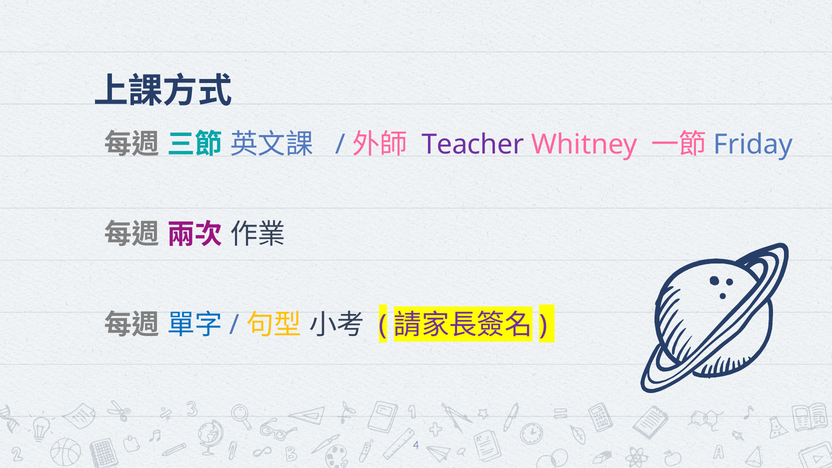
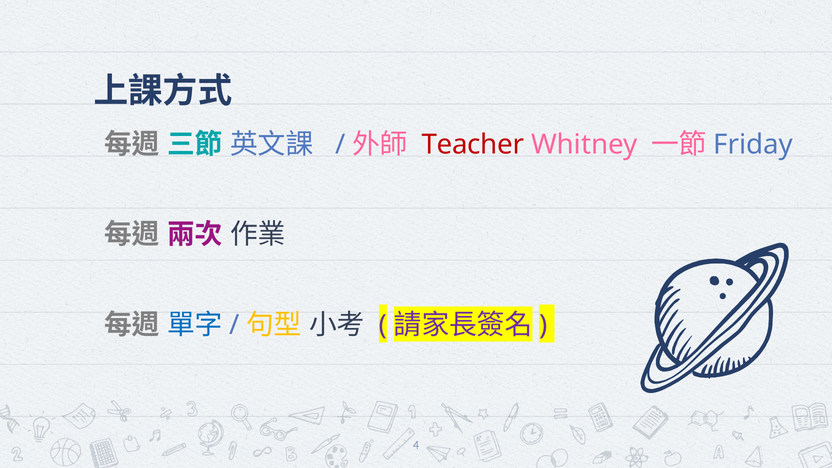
Teacher colour: purple -> red (473, 144)
